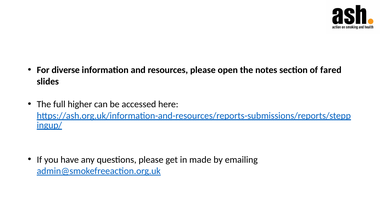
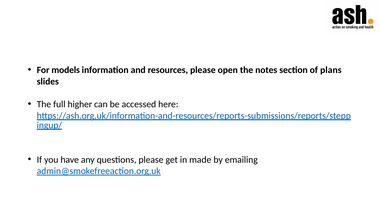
diverse: diverse -> models (66, 70)
fared: fared -> plans (331, 70)
